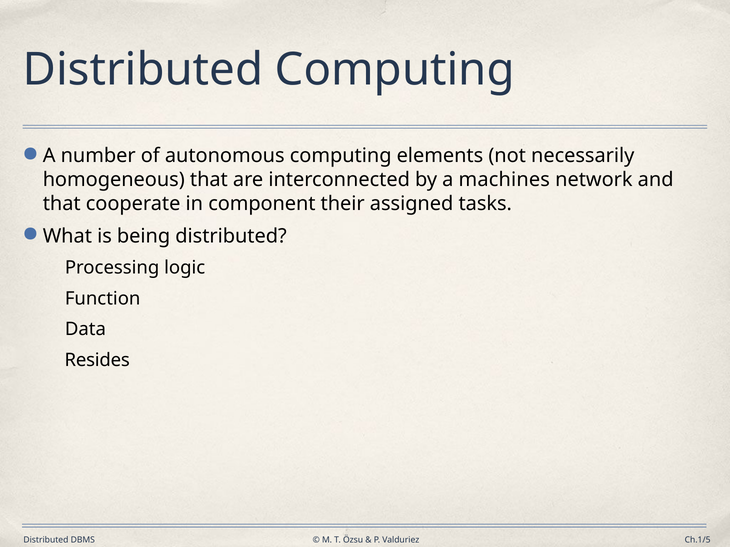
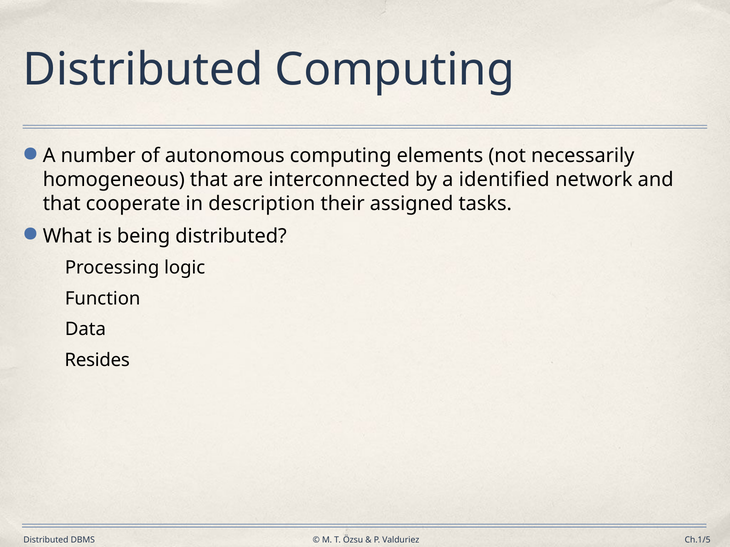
machines: machines -> identified (504, 180)
component: component -> description (262, 204)
